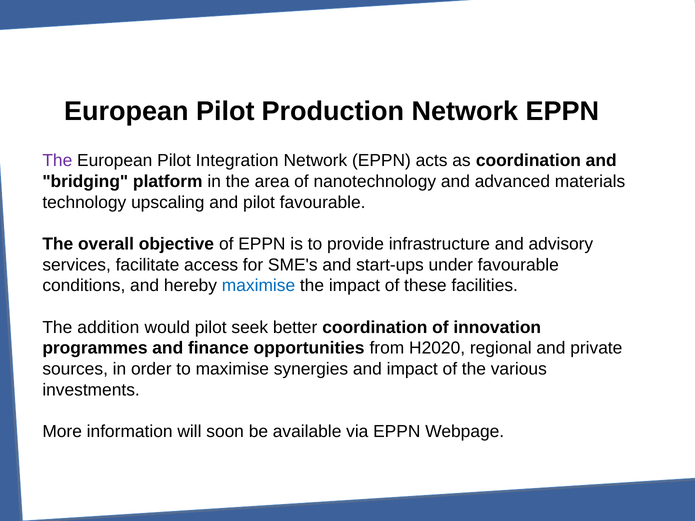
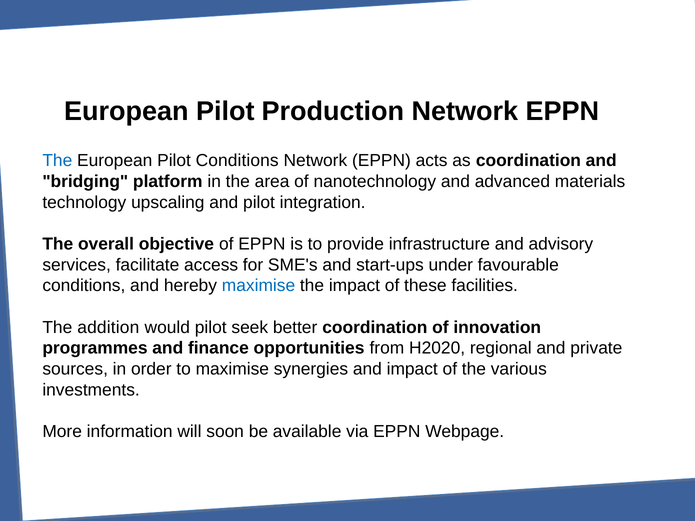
The colour: purple -> blue (57, 161)
Pilot Integration: Integration -> Conditions (237, 161)
pilot favourable: favourable -> integration (323, 202)
